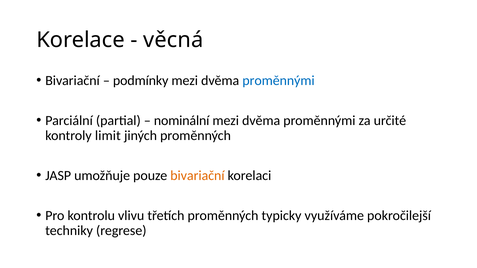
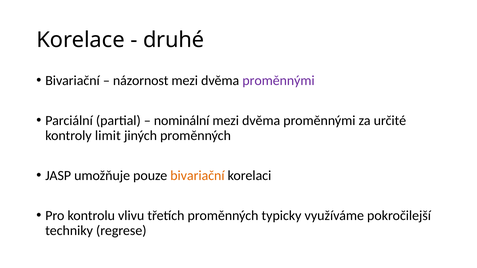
věcná: věcná -> druhé (174, 40)
podmínky: podmínky -> názornost (141, 81)
proměnnými colour: blue -> purple (279, 81)
